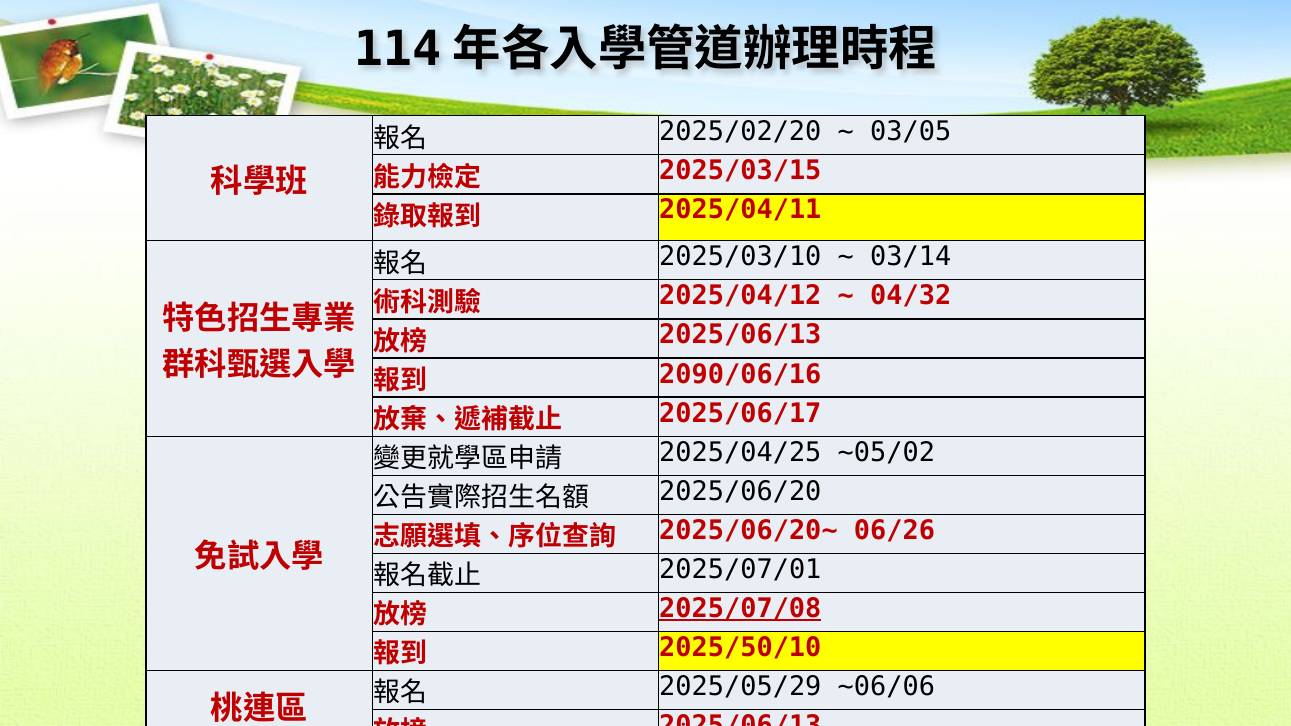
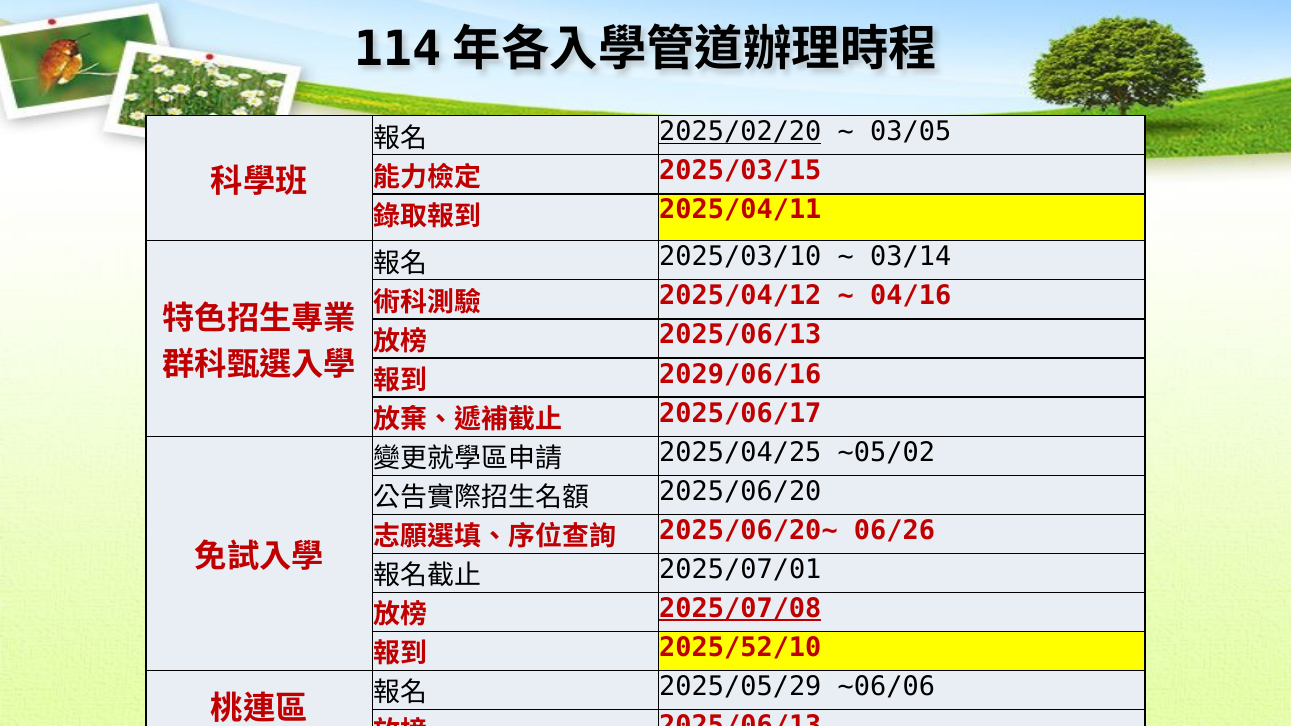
2025/02/20 underline: none -> present (740, 132)
04/32: 04/32 -> 04/16 (911, 296)
2090/06/16: 2090/06/16 -> 2029/06/16 (740, 374)
2025/50/10: 2025/50/10 -> 2025/52/10 (740, 648)
